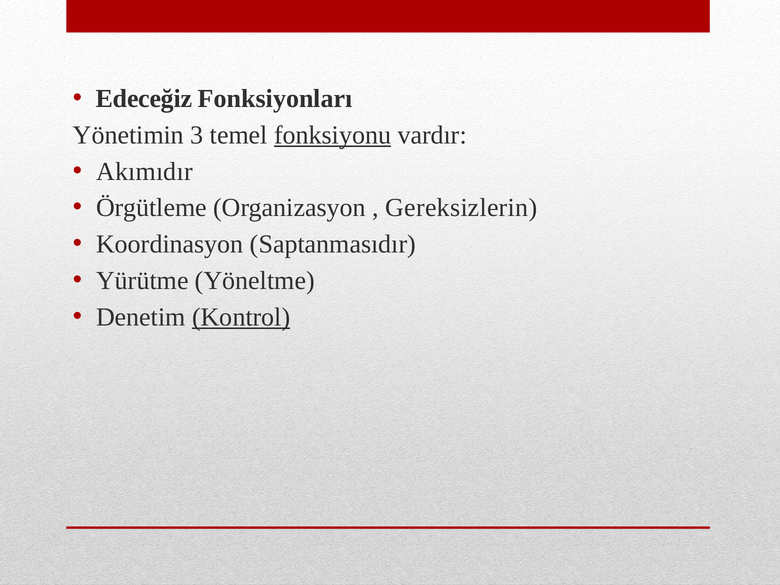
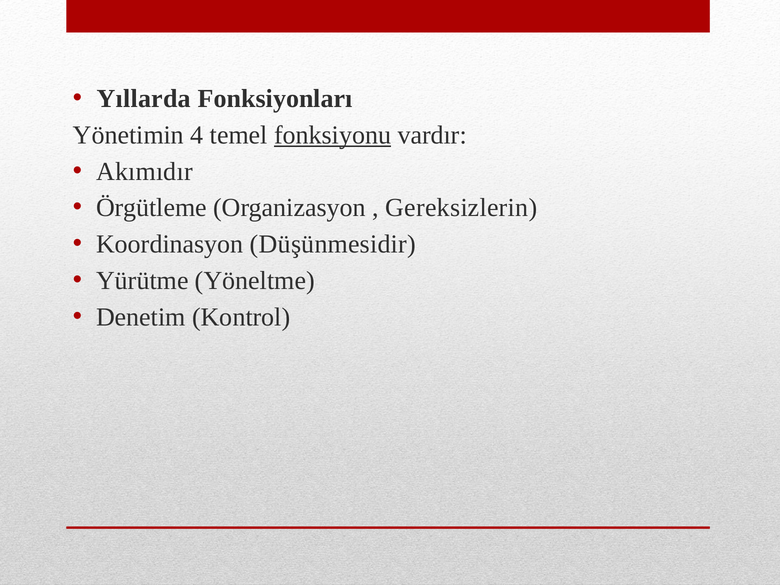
Edeceğiz: Edeceğiz -> Yıllarda (144, 99)
3: 3 -> 4 (197, 135)
Saptanmasıdır: Saptanmasıdır -> Düşünmesidir (333, 244)
Kontrol underline: present -> none (241, 317)
